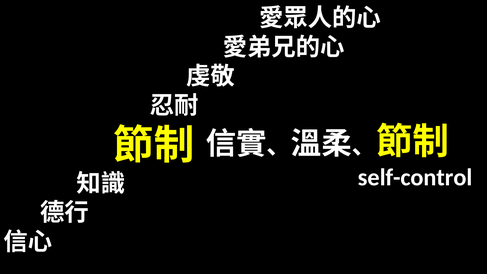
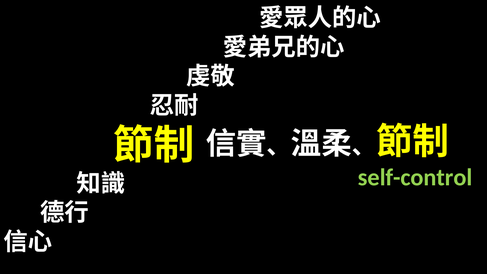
self-control colour: white -> light green (415, 178)
